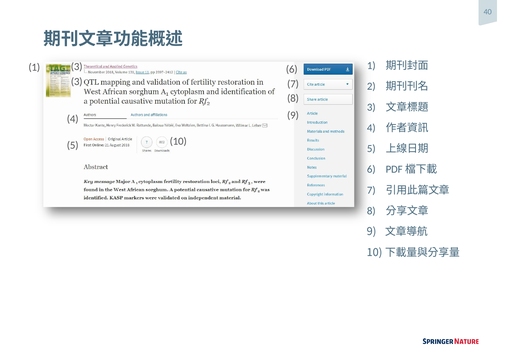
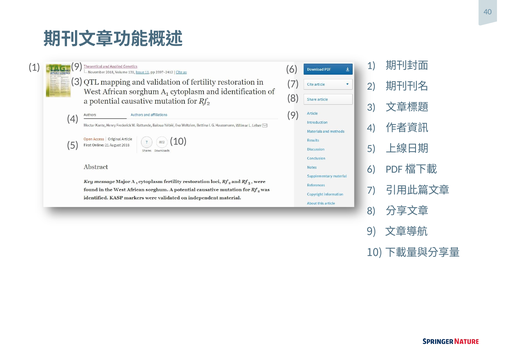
1 3: 3 -> 9 (77, 66)
